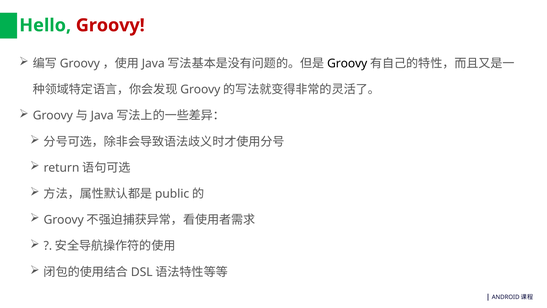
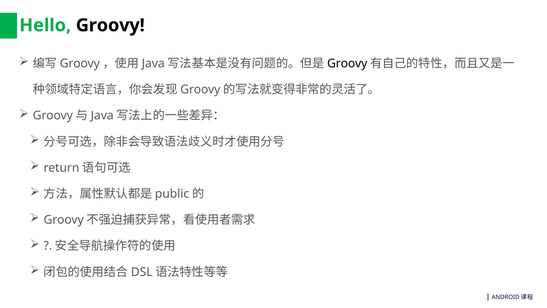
Groovy colour: red -> black (110, 25)
